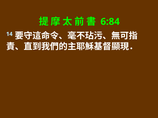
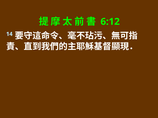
6:84: 6:84 -> 6:12 (110, 22)
